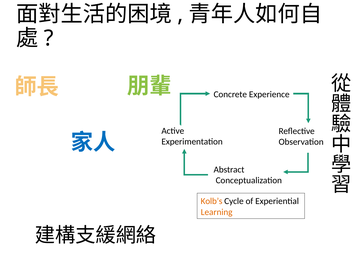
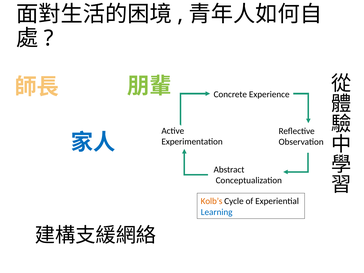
Learning colour: orange -> blue (217, 212)
